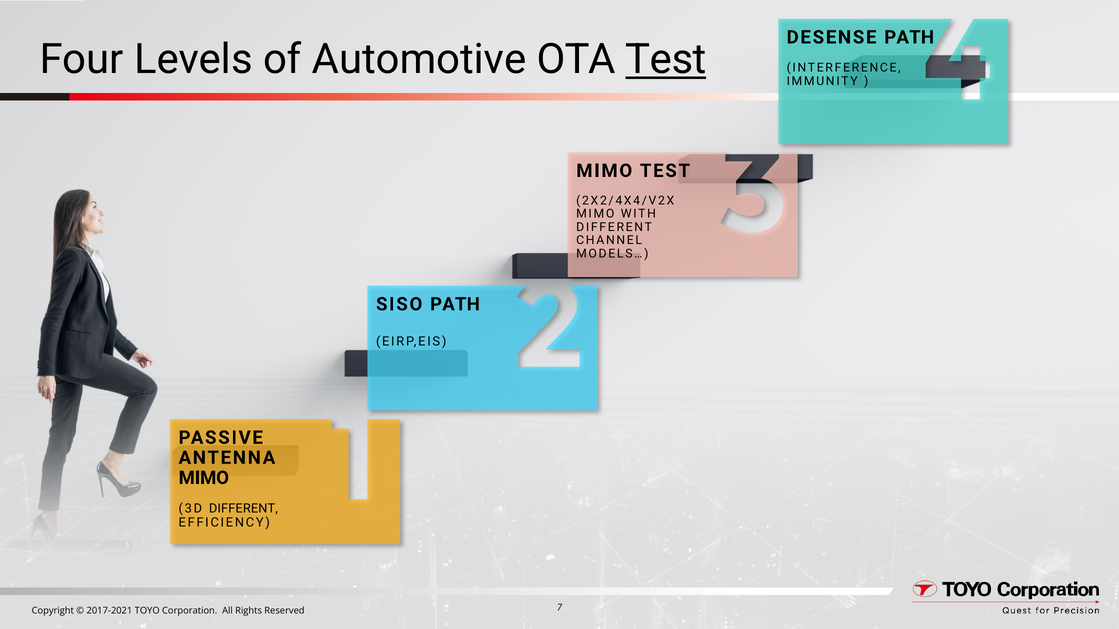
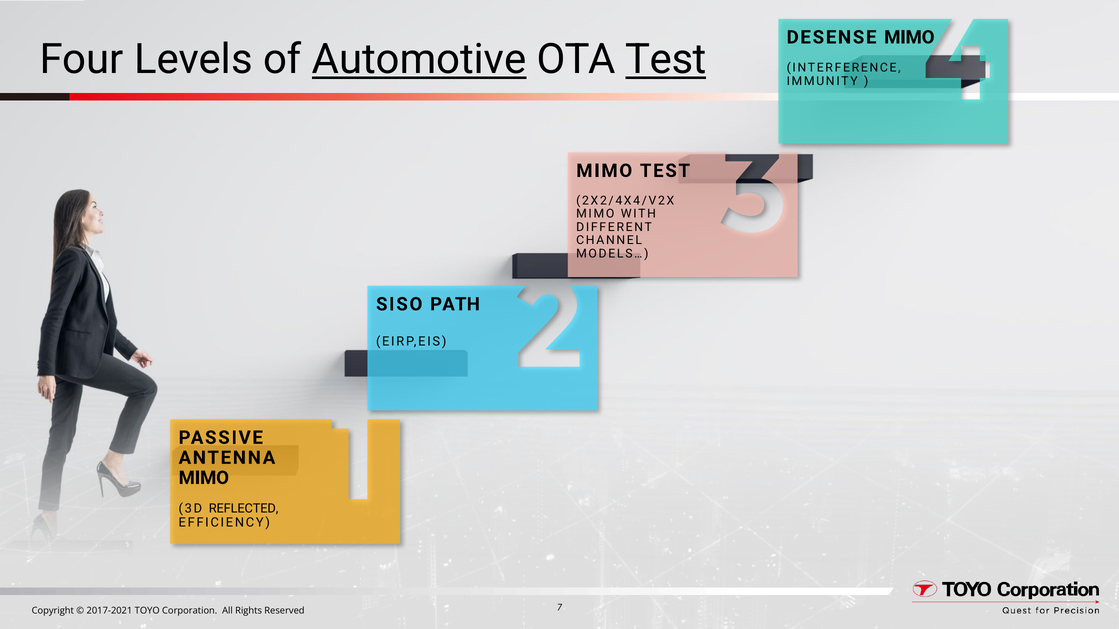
DESENSE PATH: PATH -> MIMO (909, 37)
Automotive underline: none -> present (419, 60)
3D DIFFERENT: DIFFERENT -> REFLECTED (244, 509)
